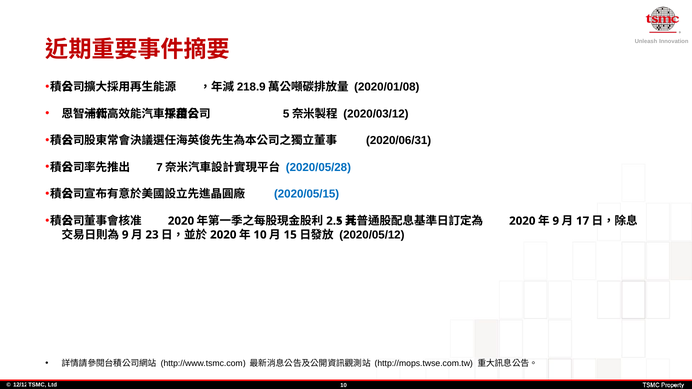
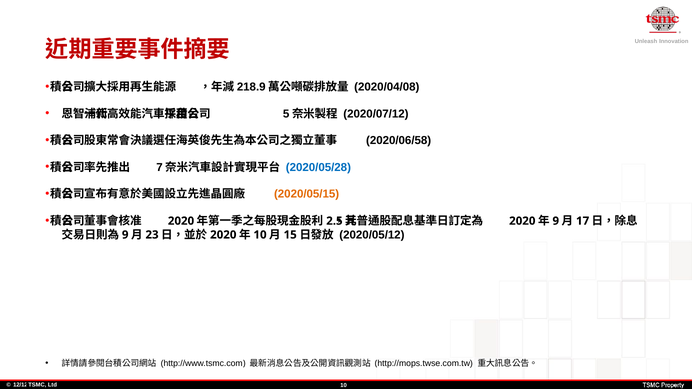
2020/01/08: 2020/01/08 -> 2020/04/08 (387, 87)
2020/03/12: 2020/03/12 -> 2020/07/12 (376, 114)
2020/06/31: 2020/06/31 -> 2020/06/58 (399, 141)
2020/05/15 colour: blue -> orange (307, 194)
